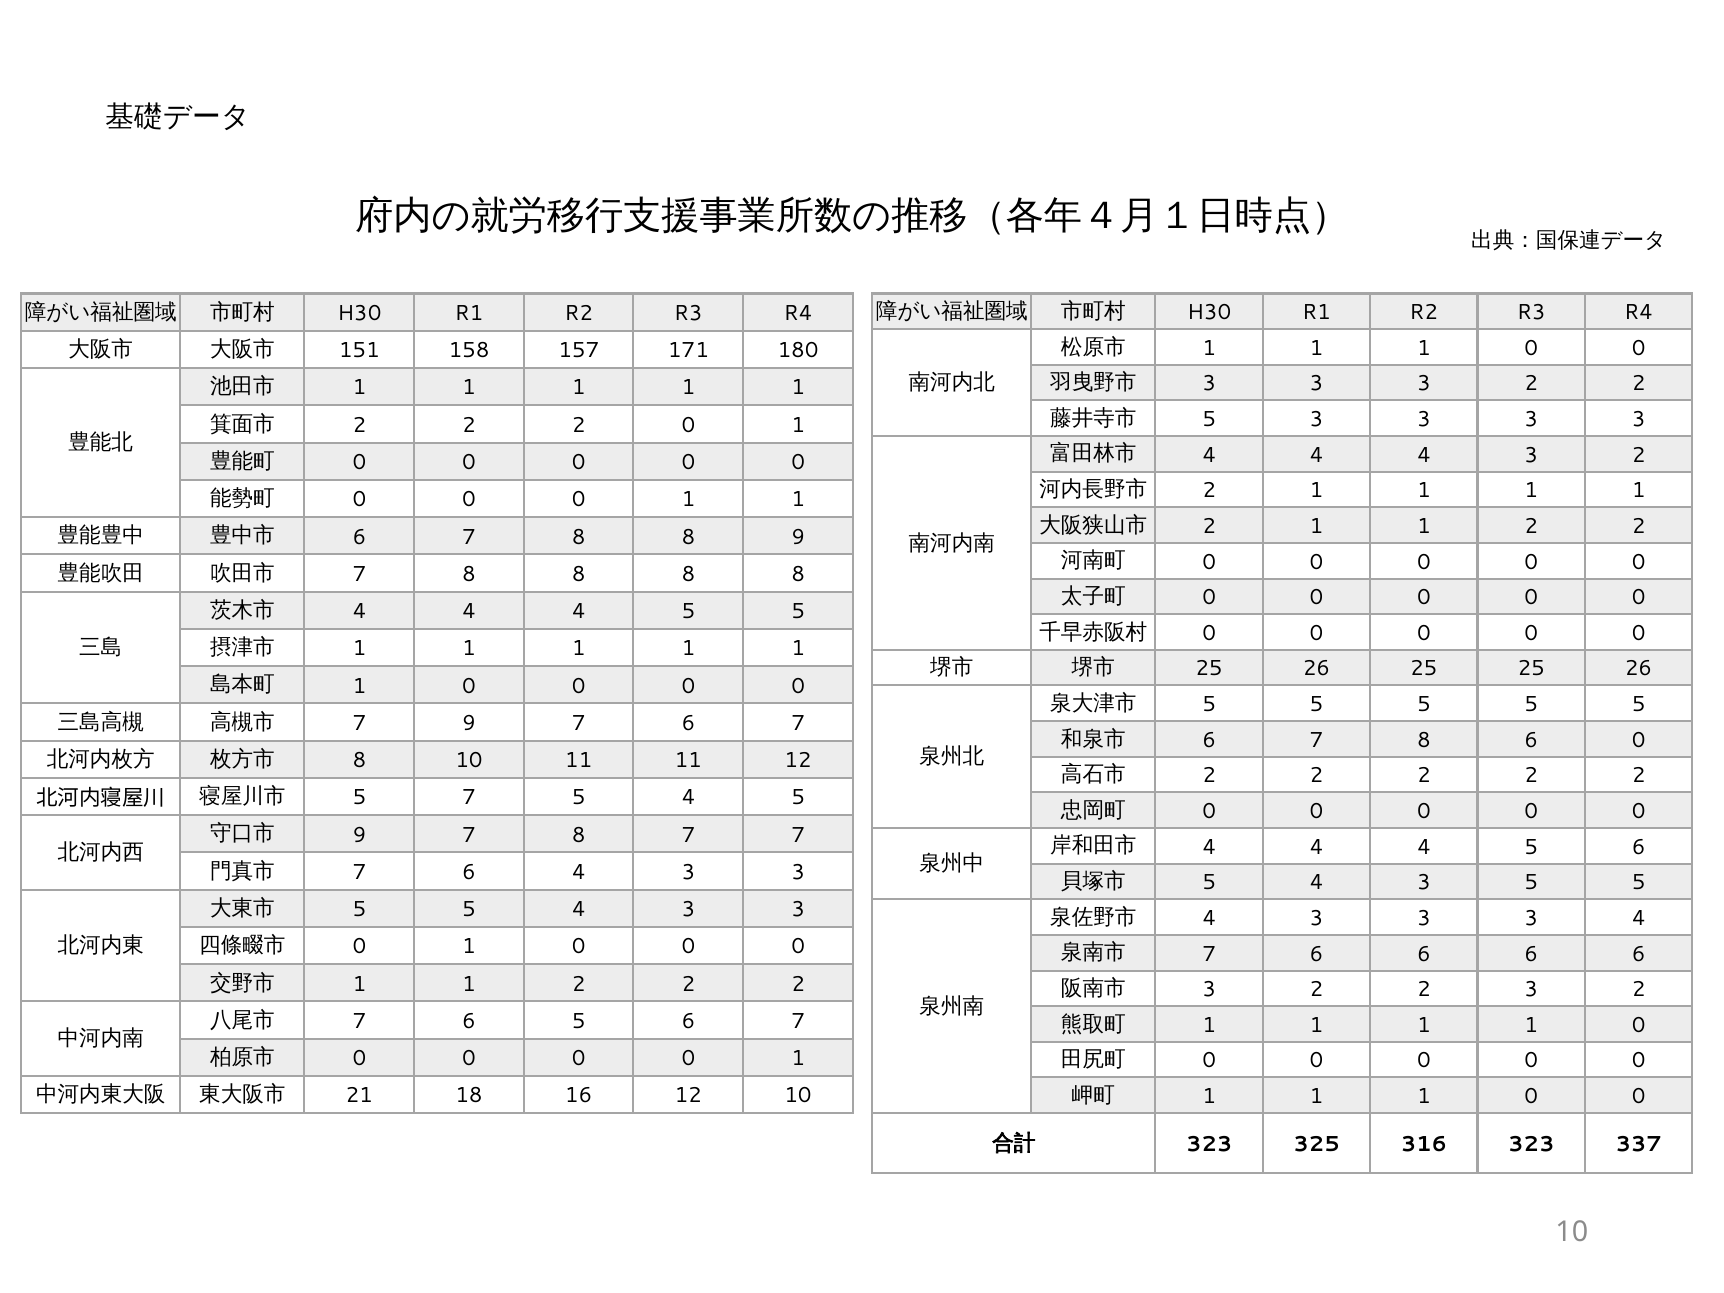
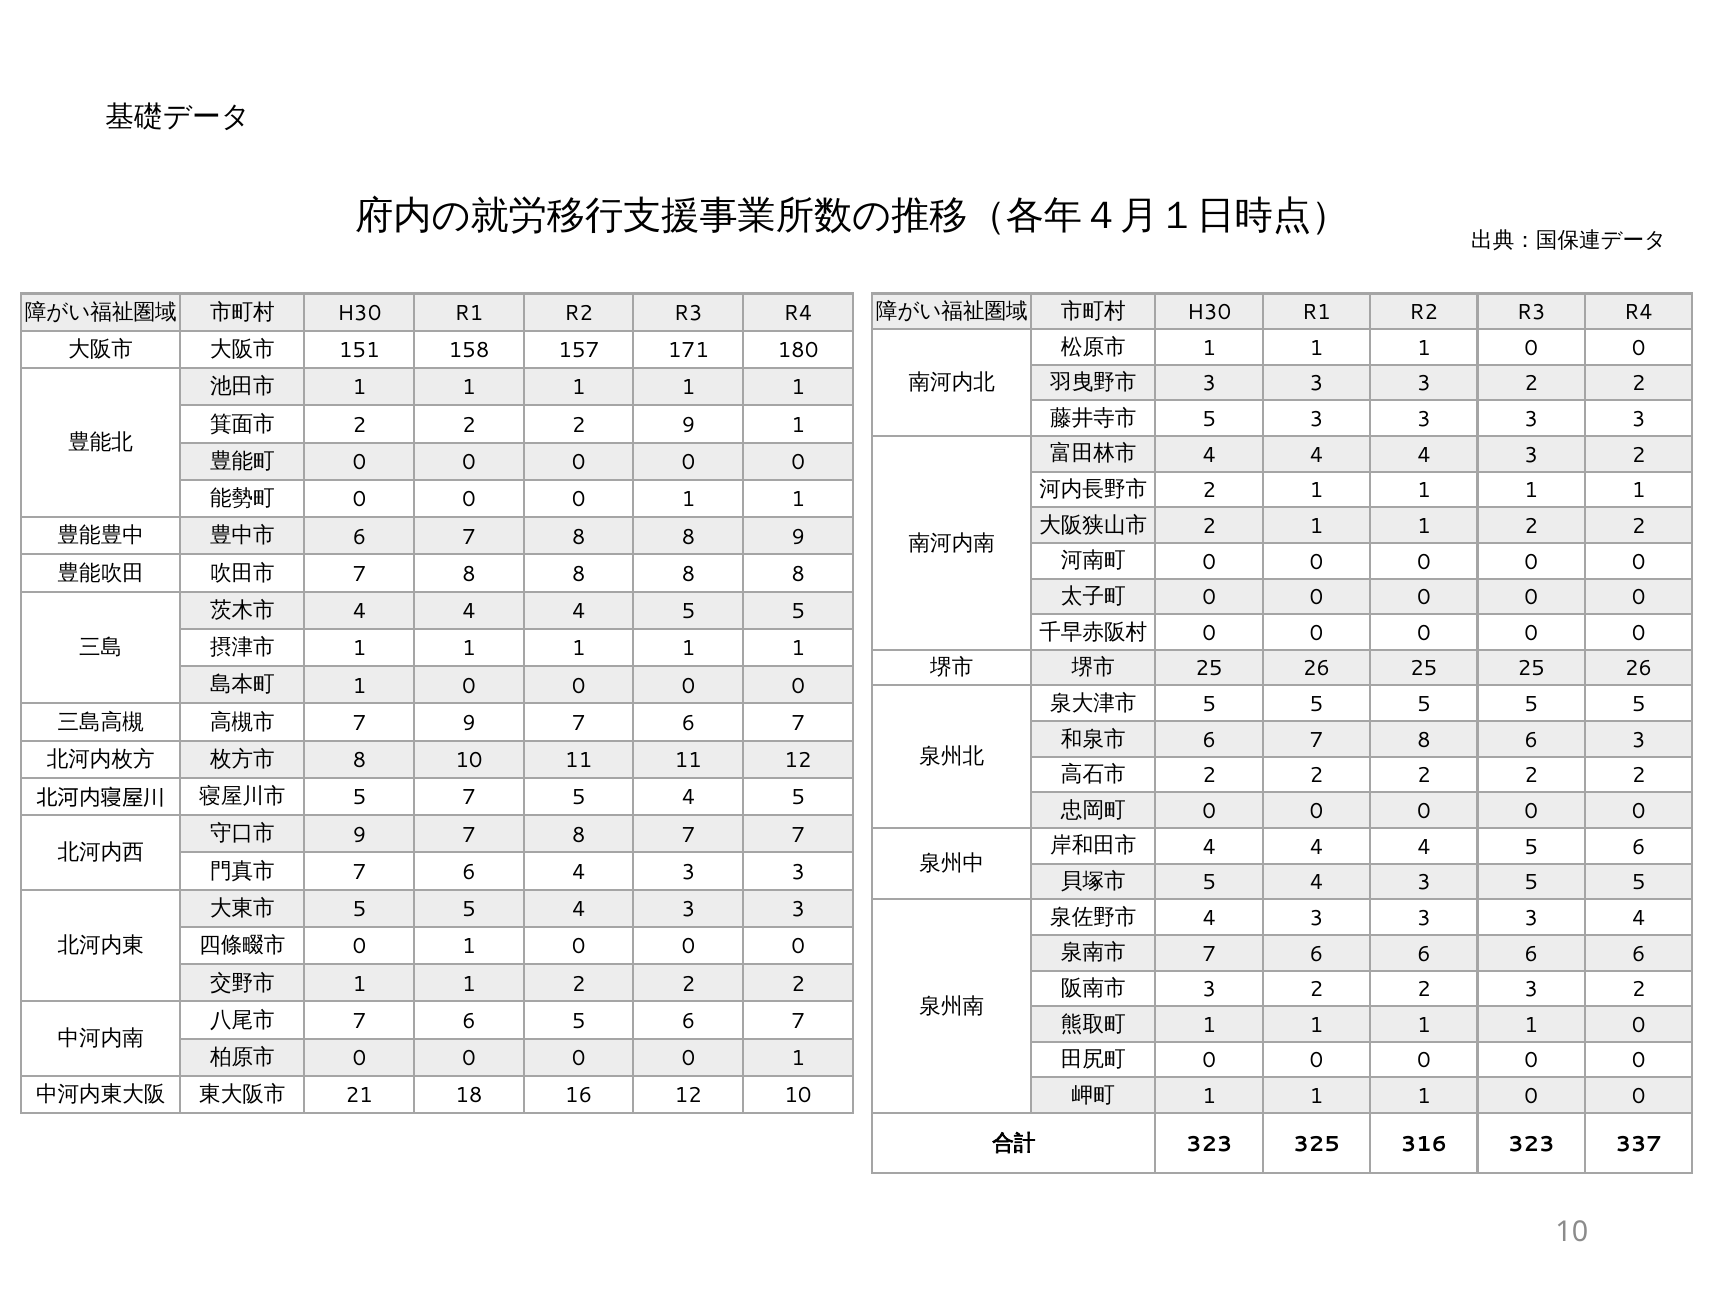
2 0: 0 -> 9 (688, 425)
6 0: 0 -> 3 (1639, 740)
